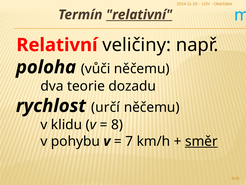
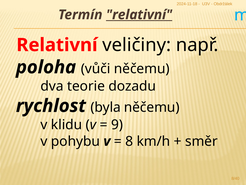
určí: určí -> byla (106, 107)
8: 8 -> 9 (117, 125)
7: 7 -> 8 (129, 141)
směr underline: present -> none (201, 141)
